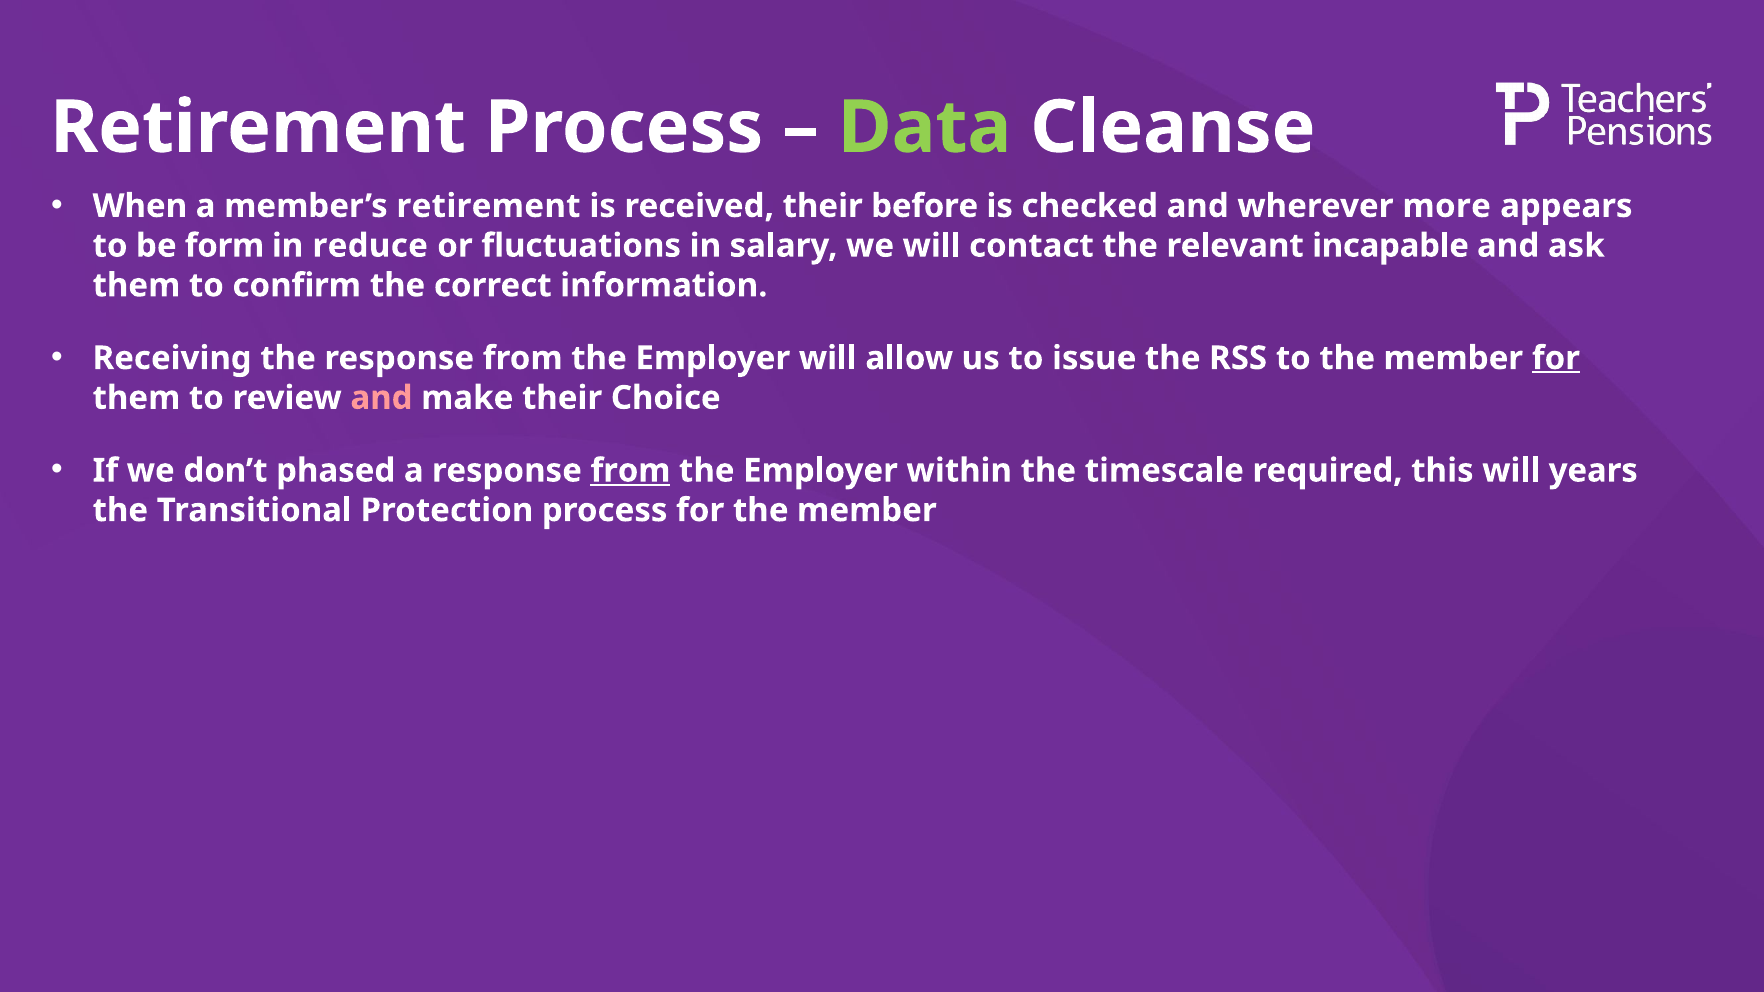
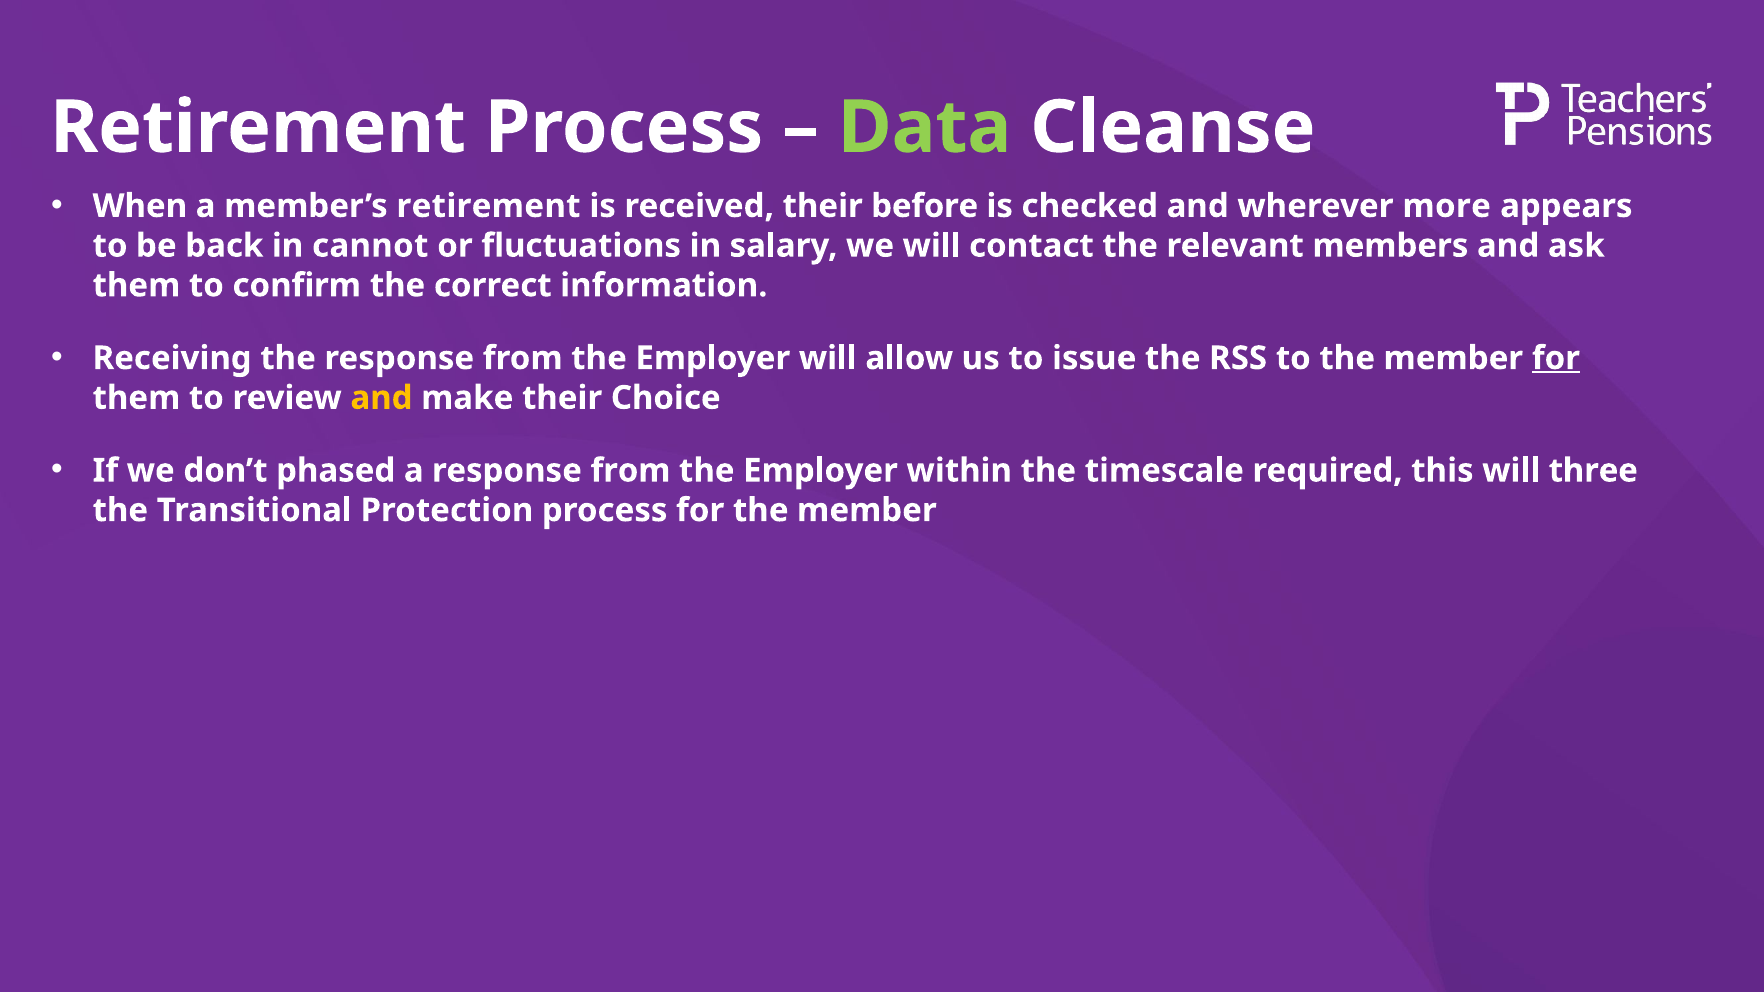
form: form -> back (224, 246)
reduce: reduce -> cannot (370, 246)
incapable: incapable -> members (1390, 246)
and colour: pink -> yellow (381, 398)
from underline: present -> none (630, 471)
years: years -> three (1593, 471)
